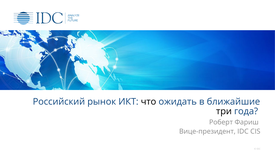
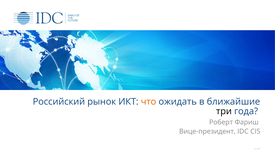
что colour: black -> orange (149, 102)
